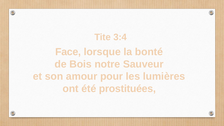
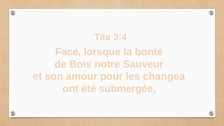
lumières: lumières -> changea (164, 76)
prostituées: prostituées -> submergée (127, 89)
